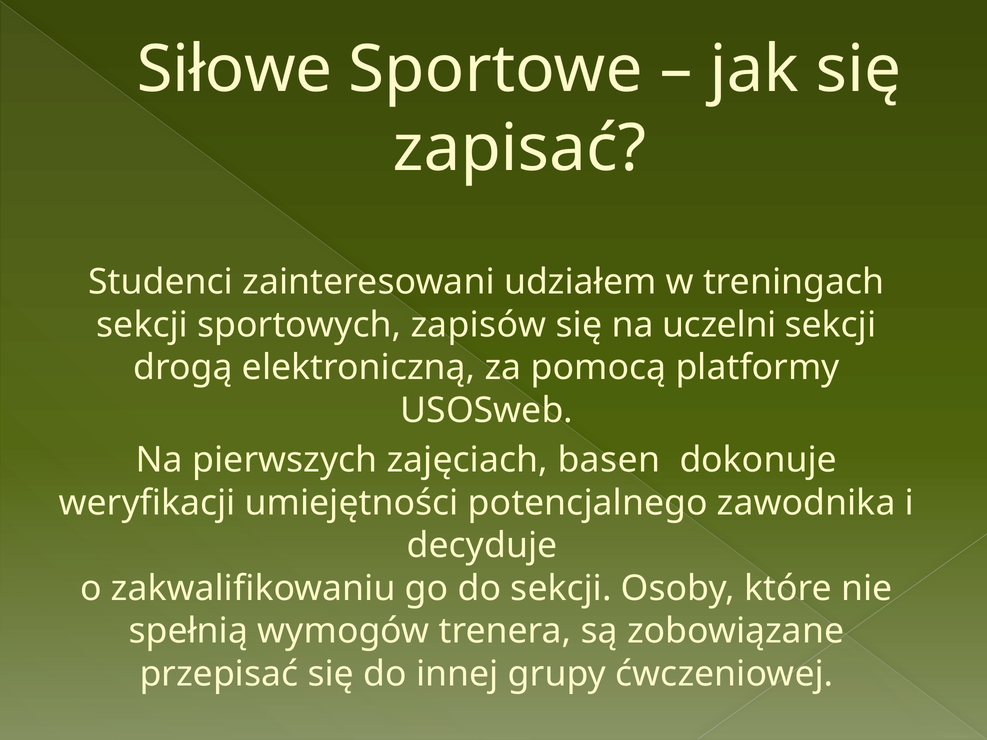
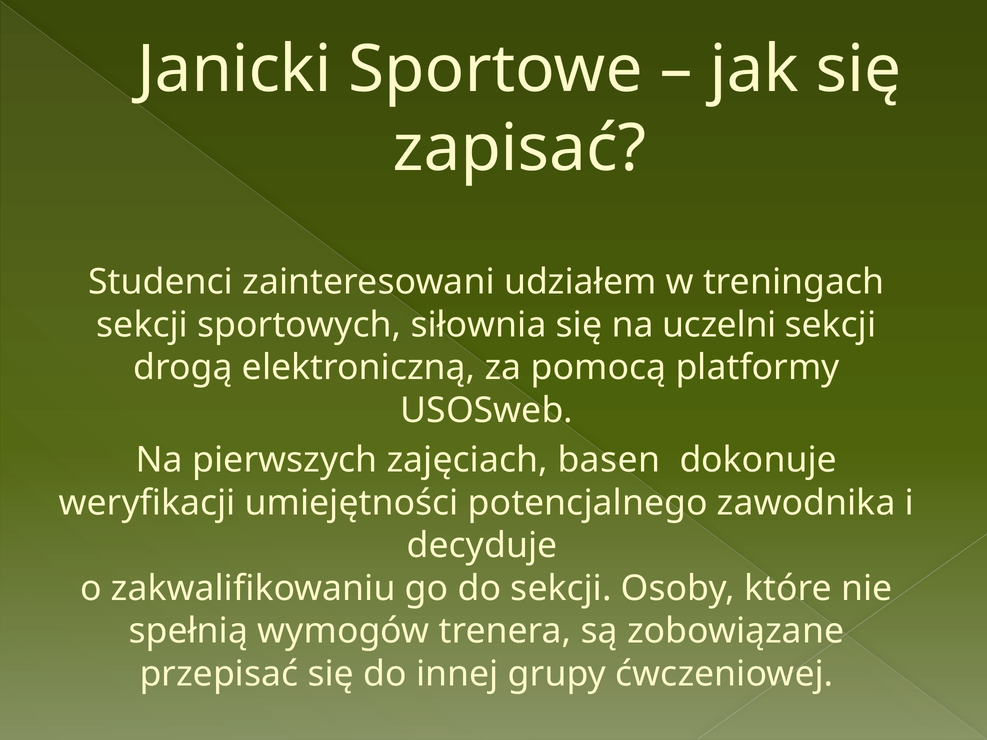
Siłowe: Siłowe -> Janicki (234, 69)
zapisów: zapisów -> siłownia (479, 325)
